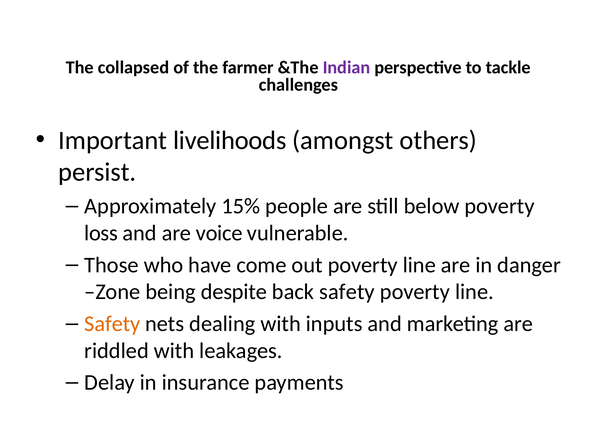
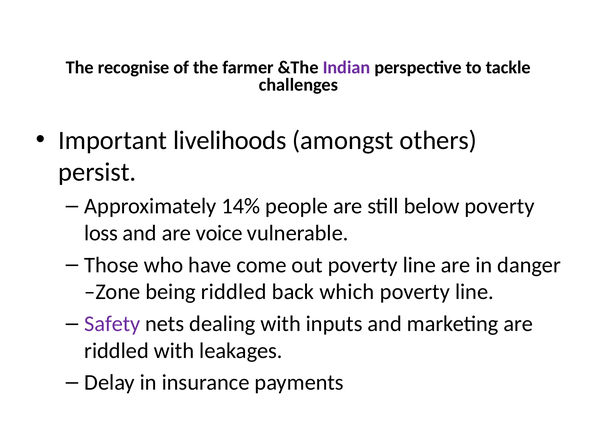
collapsed: collapsed -> recognise (134, 67)
15%: 15% -> 14% (241, 206)
being despite: despite -> riddled (234, 292)
back safety: safety -> which (347, 292)
Safety colour: orange -> purple (112, 324)
